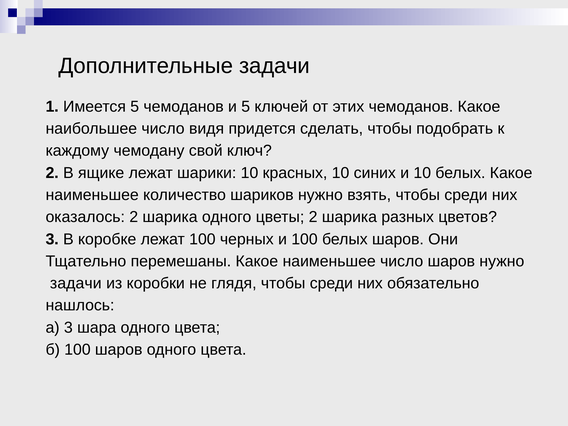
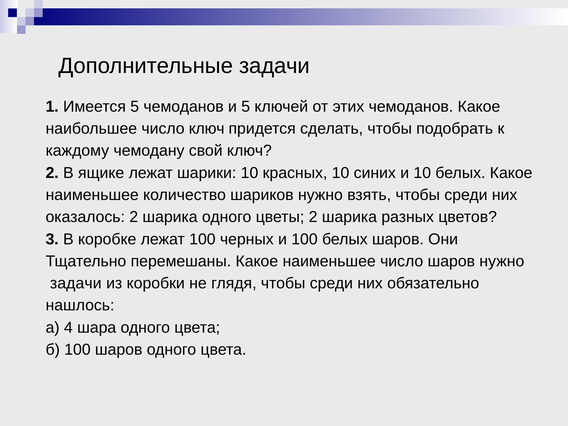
число видя: видя -> ключ (207, 129)
а 3: 3 -> 4 (68, 328)
